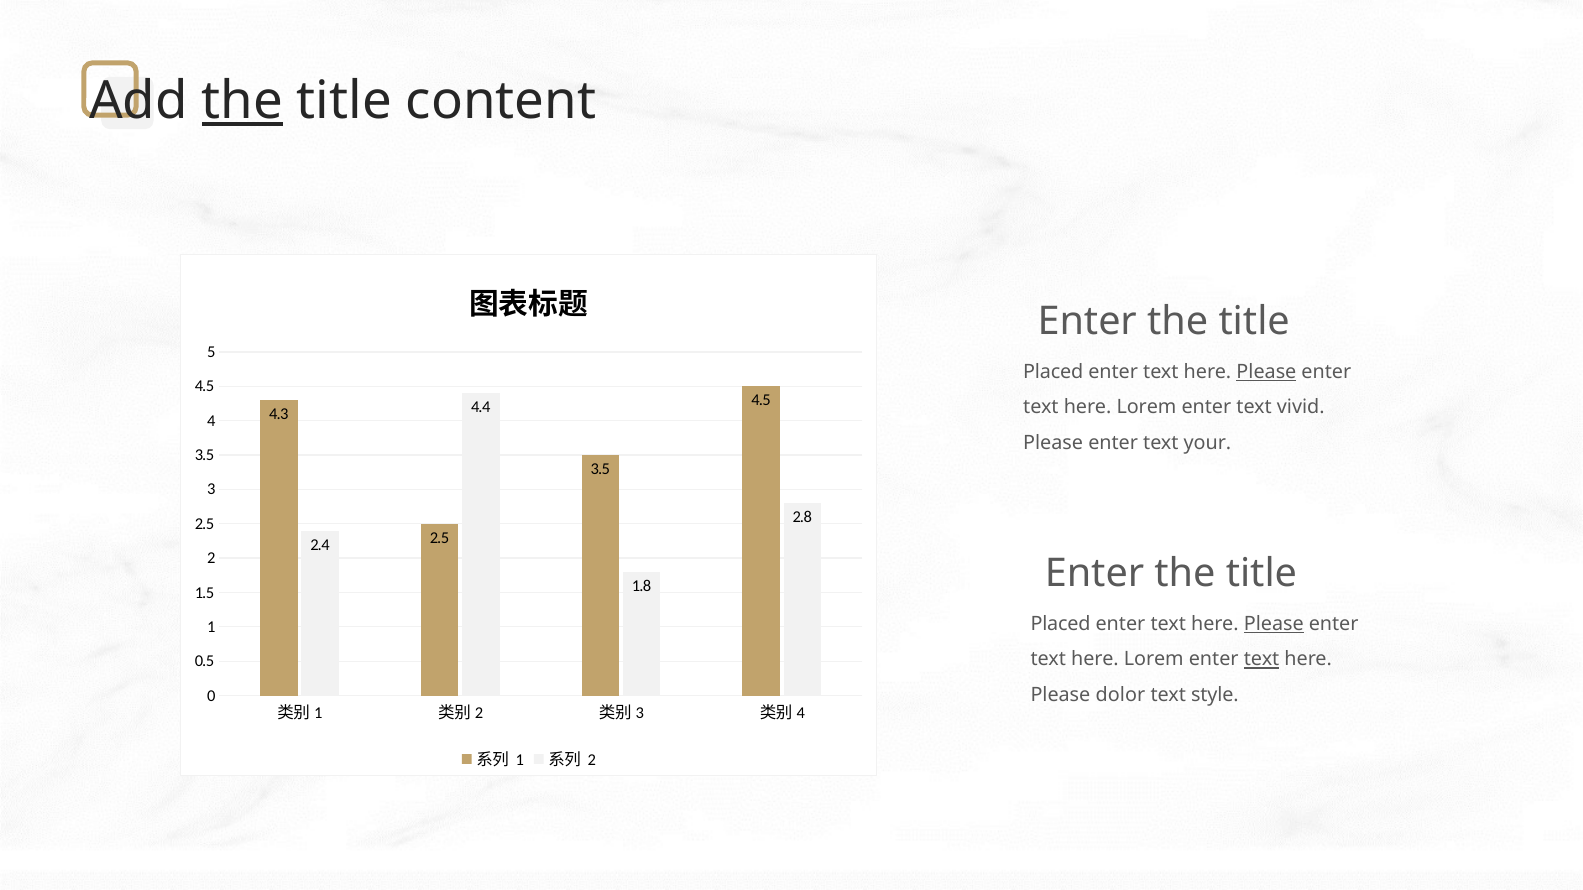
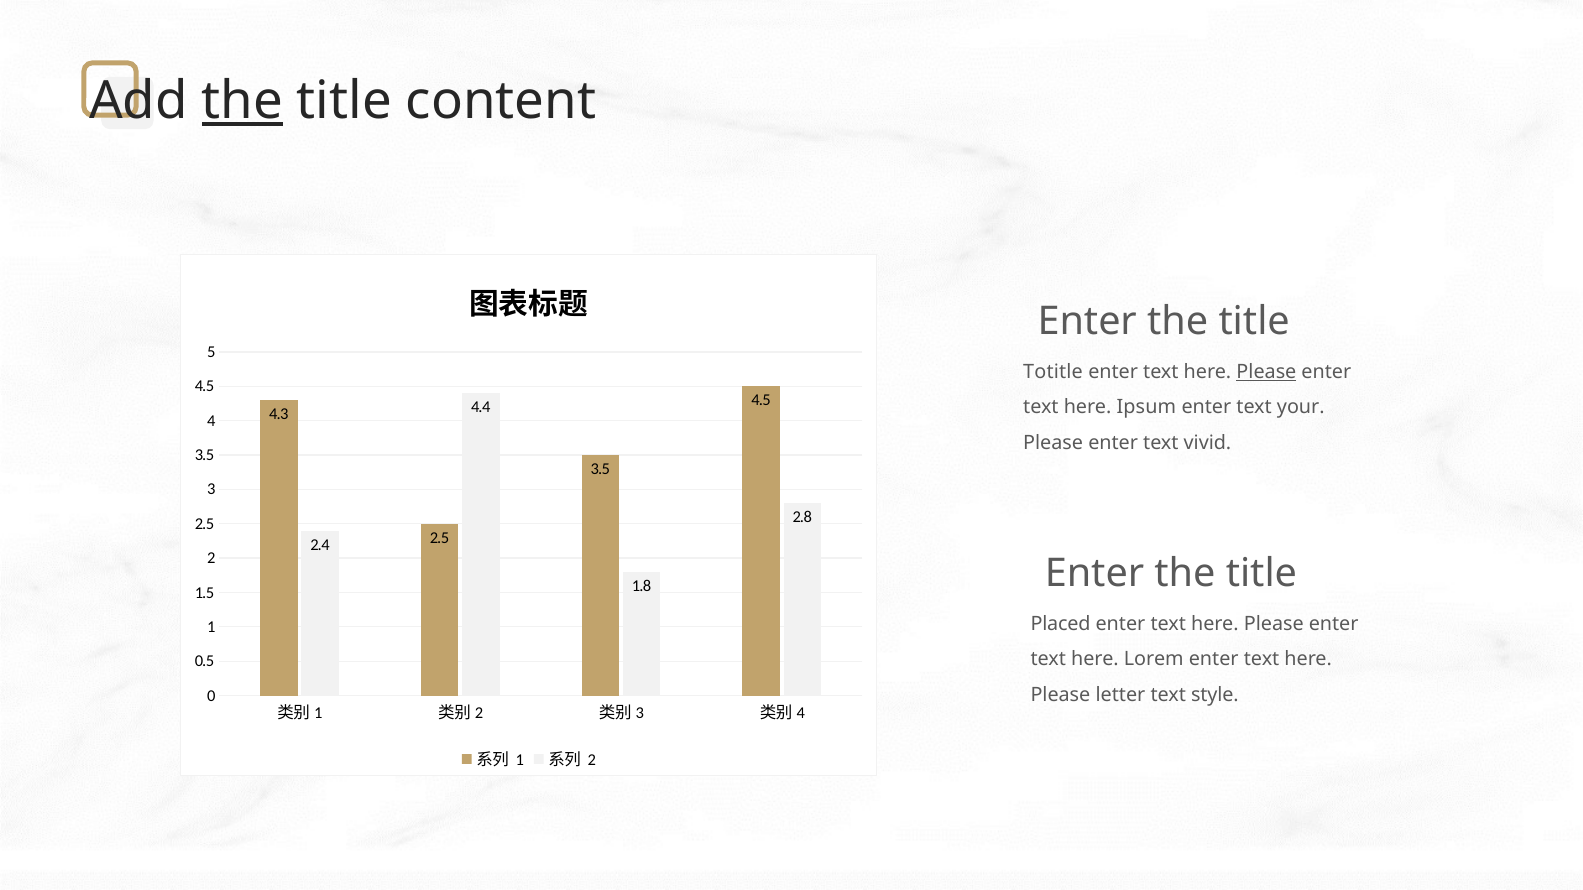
Placed: Placed -> Totitle (1053, 372)
Lorem: Lorem -> Ipsum (1146, 408)
vivid: vivid -> your (1301, 408)
your: your -> vivid (1207, 443)
Please underline: present -> none (1274, 624)
text underline: present -> none (1262, 660)
dolor: dolor -> letter (1120, 695)
